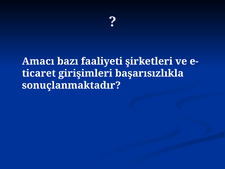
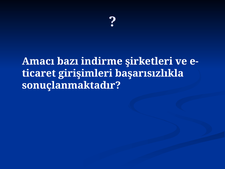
faaliyeti: faaliyeti -> indirme (102, 61)
